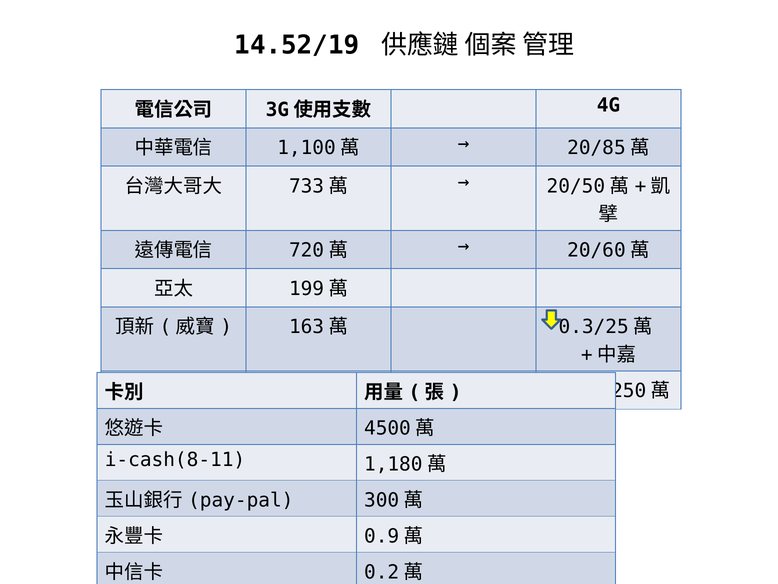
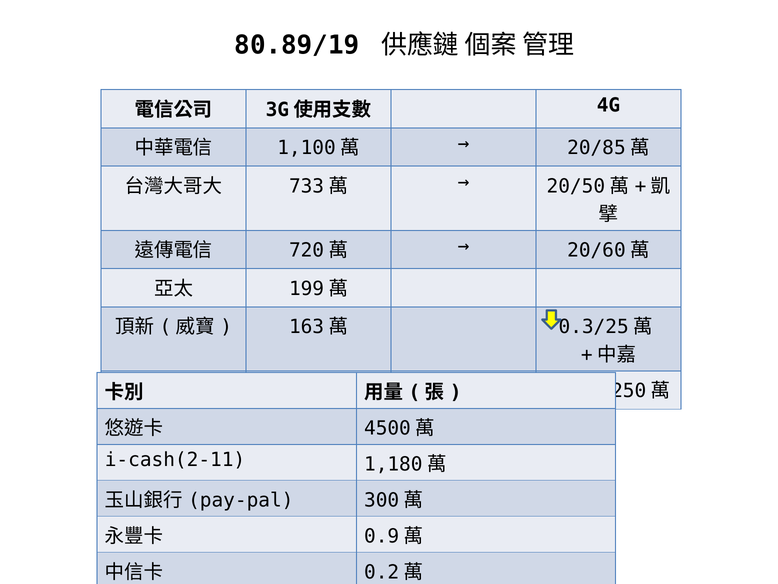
14.52/19: 14.52/19 -> 80.89/19 (297, 45)
i-cash(8-11: i-cash(8-11 -> i-cash(2-11 (175, 459)
